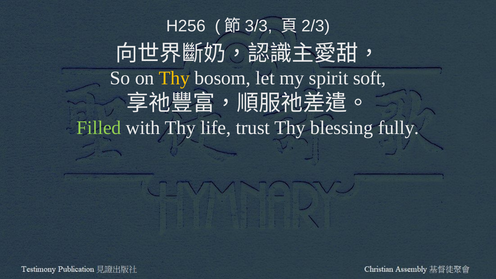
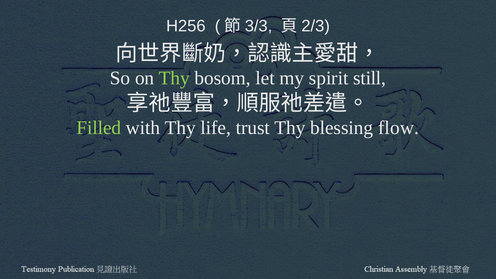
Thy colour: yellow -> light green (174, 78)
soft: soft -> still (370, 78)
fully: fully -> flow (398, 128)
